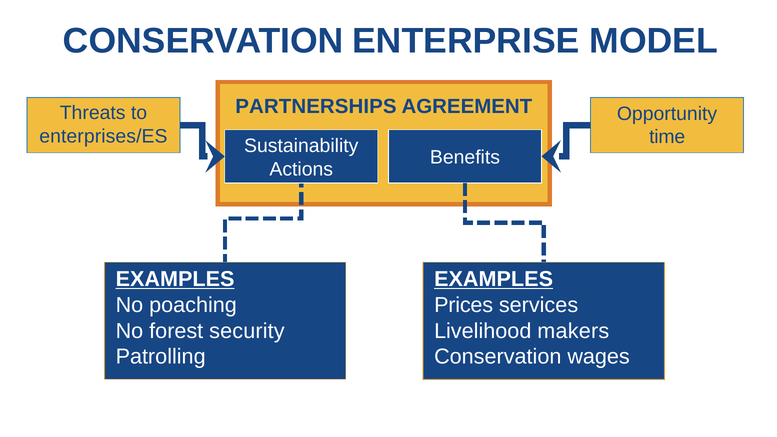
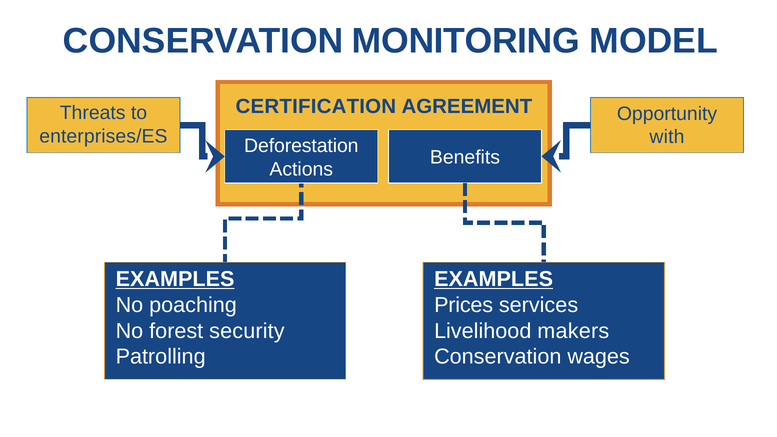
ENTERPRISE: ENTERPRISE -> MONITORING (466, 41)
PARTNERSHIPS: PARTNERSHIPS -> CERTIFICATION (316, 106)
time: time -> with (667, 137)
Sustainability: Sustainability -> Deforestation (301, 146)
